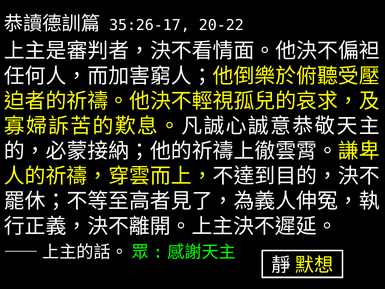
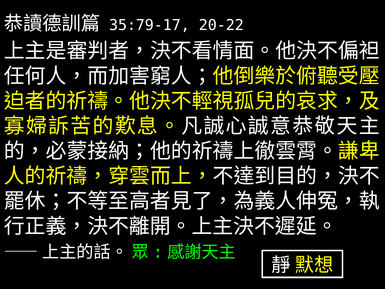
35:26-17: 35:26-17 -> 35:79-17 (150, 25)
